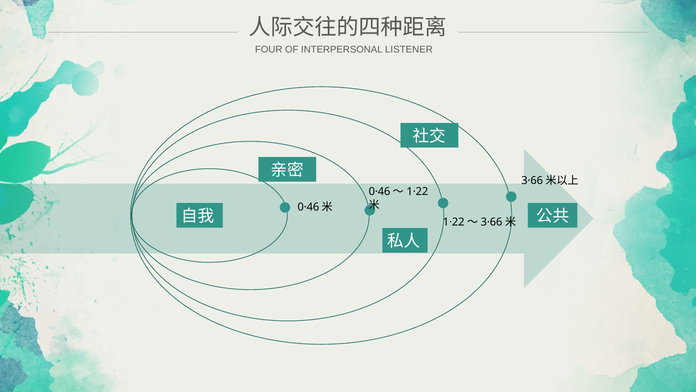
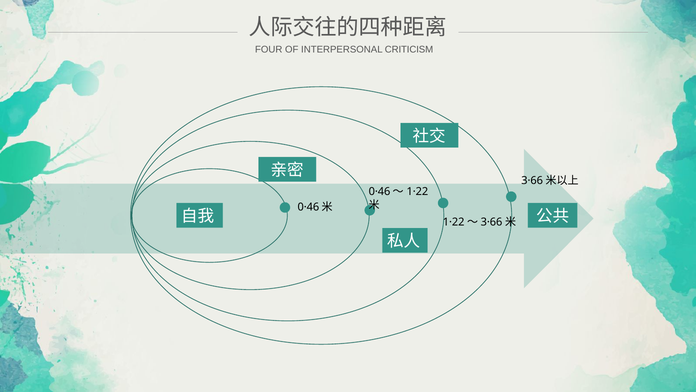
LISTENER: LISTENER -> CRITICISM (409, 50)
